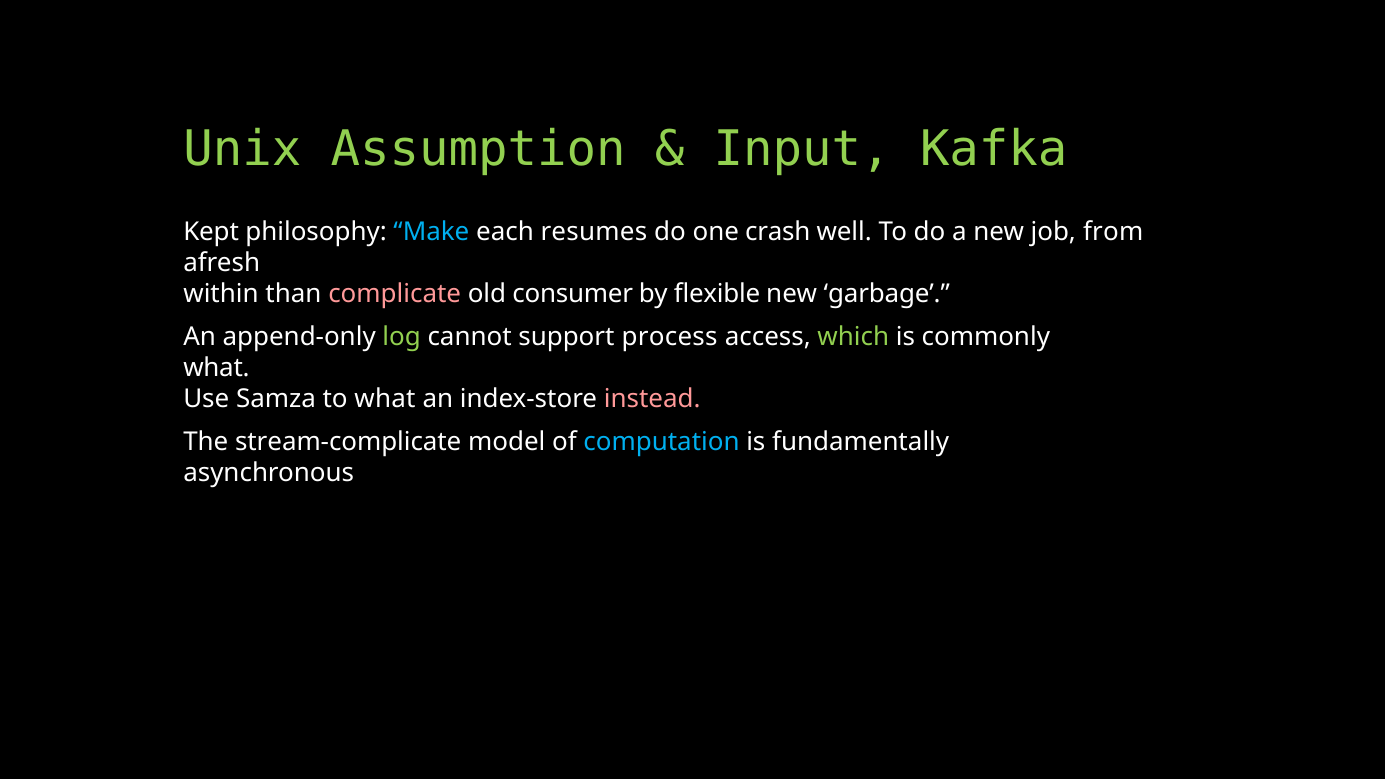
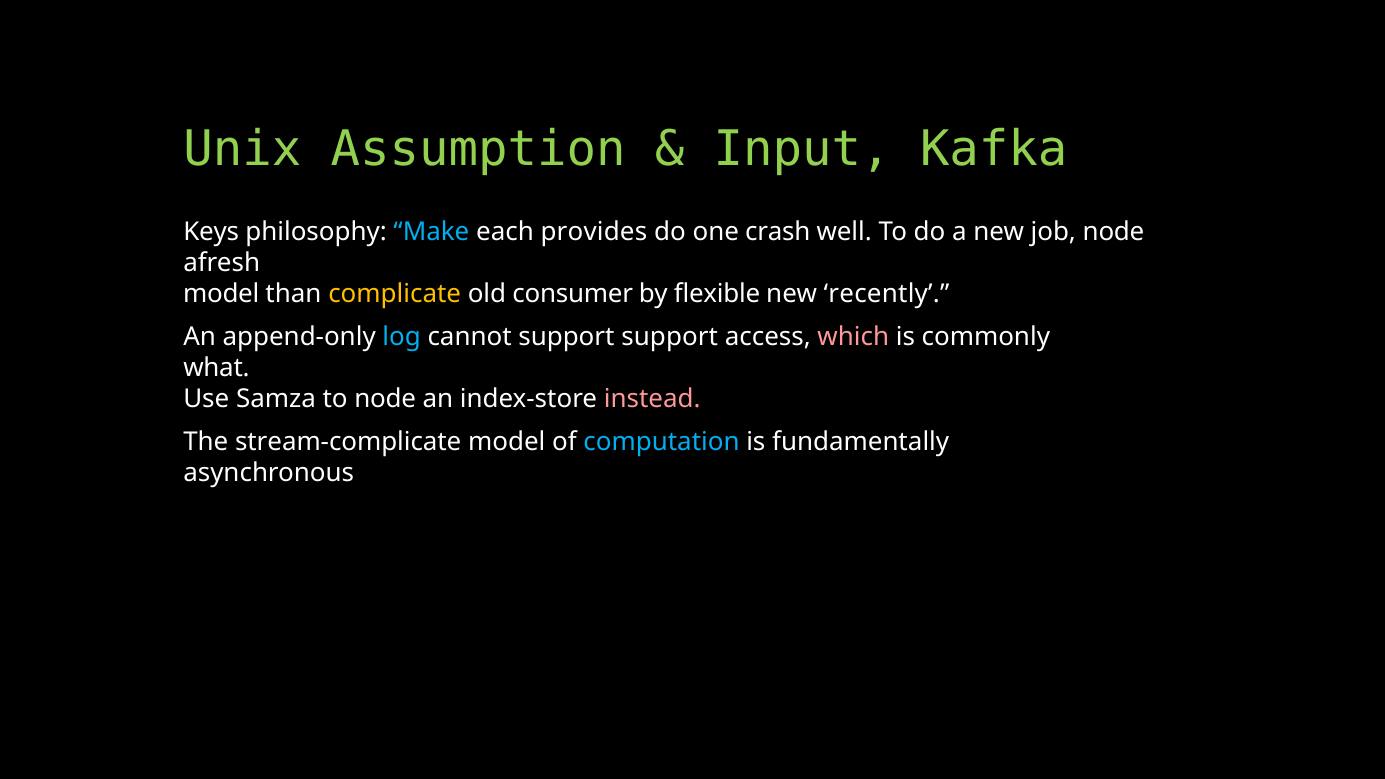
Kept: Kept -> Keys (211, 232)
resumes: resumes -> provides (594, 232)
job from: from -> node (1114, 232)
within: within -> model (221, 294)
complicate colour: pink -> yellow (395, 294)
garbage: garbage -> recently (887, 294)
log colour: light green -> light blue (402, 337)
support process: process -> support (670, 337)
which colour: light green -> pink (853, 337)
to what: what -> node (385, 399)
